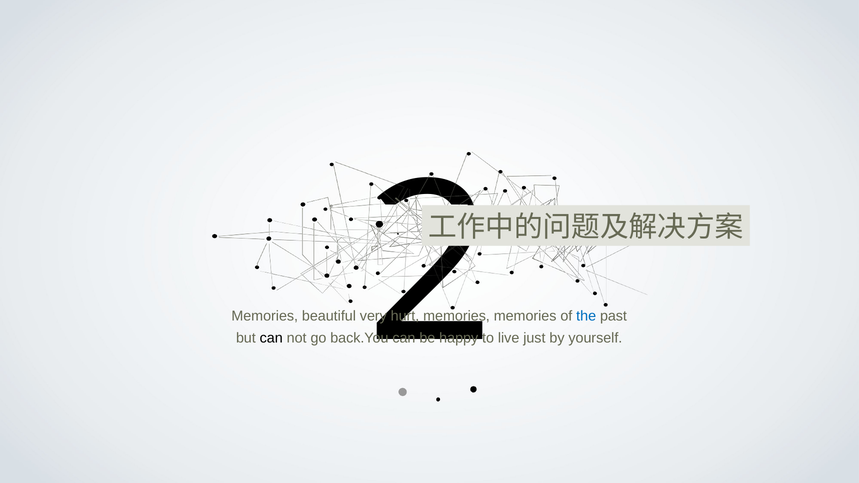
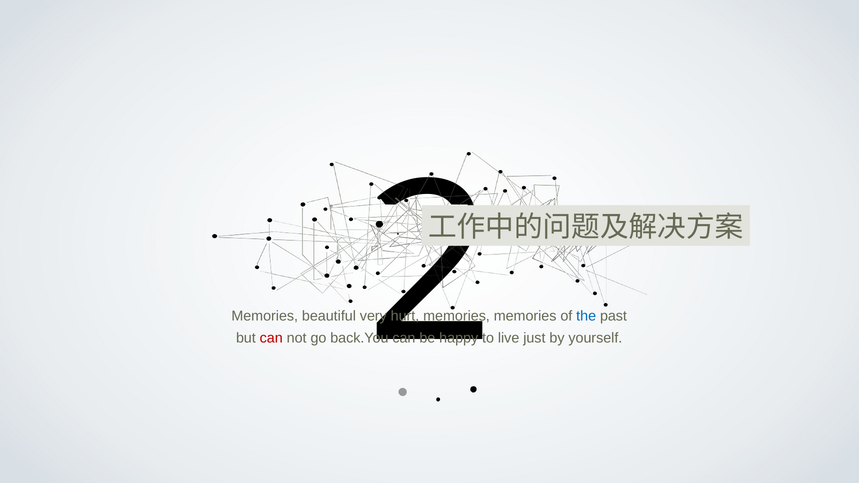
can colour: black -> red (271, 338)
